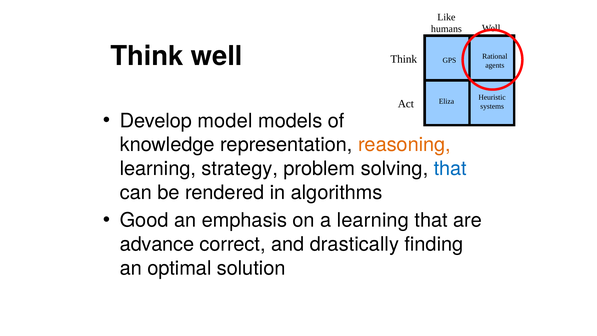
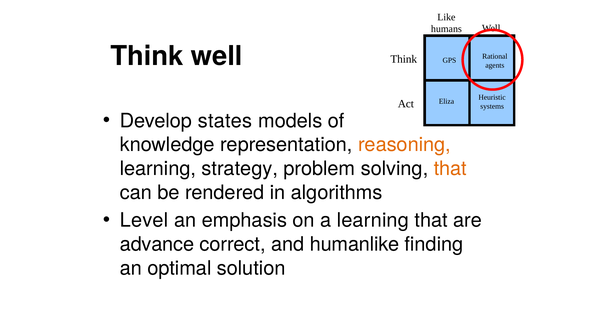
model: model -> states (225, 121)
that colour: blue -> orange (450, 169)
Good: Good -> Level (144, 220)
drastically: drastically -> humanlike (355, 244)
